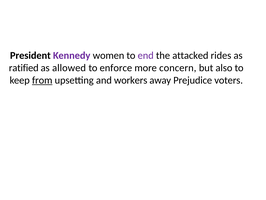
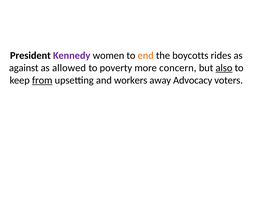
end colour: purple -> orange (146, 55)
attacked: attacked -> boycotts (190, 55)
ratified: ratified -> against (24, 68)
enforce: enforce -> poverty (116, 68)
also underline: none -> present (224, 68)
Prejudice: Prejudice -> Advocacy (193, 80)
